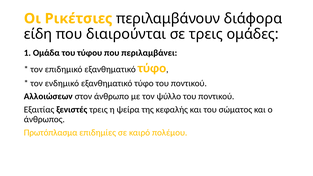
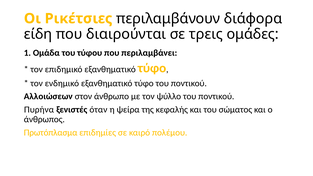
Εξαιτίας: Εξαιτίας -> Πυρήνα (39, 110)
ξενιστές τρεις: τρεις -> όταν (98, 110)
